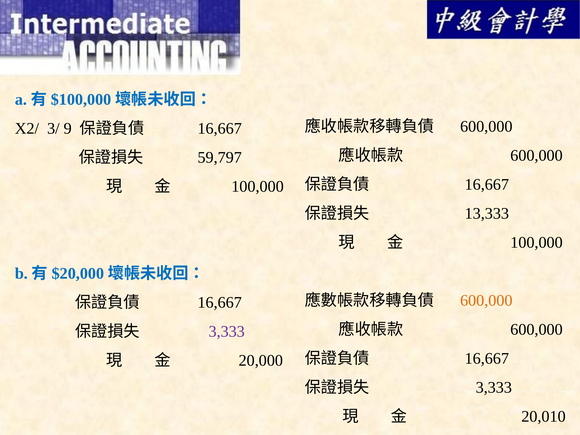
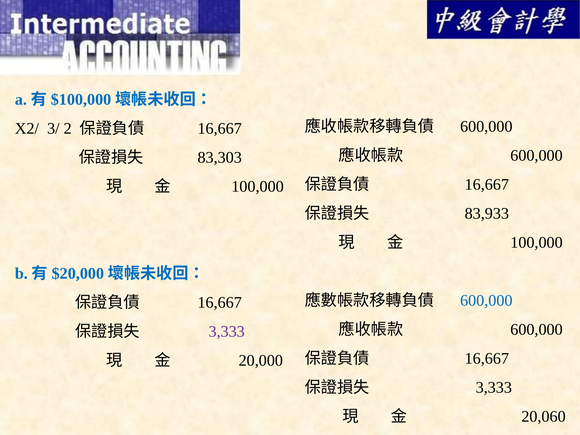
9: 9 -> 2 (68, 128)
59,797: 59,797 -> 83,303 (220, 157)
13,333: 13,333 -> 83,933 (487, 213)
600,000 colour: orange -> blue (486, 300)
20,010: 20,010 -> 20,060 (543, 416)
